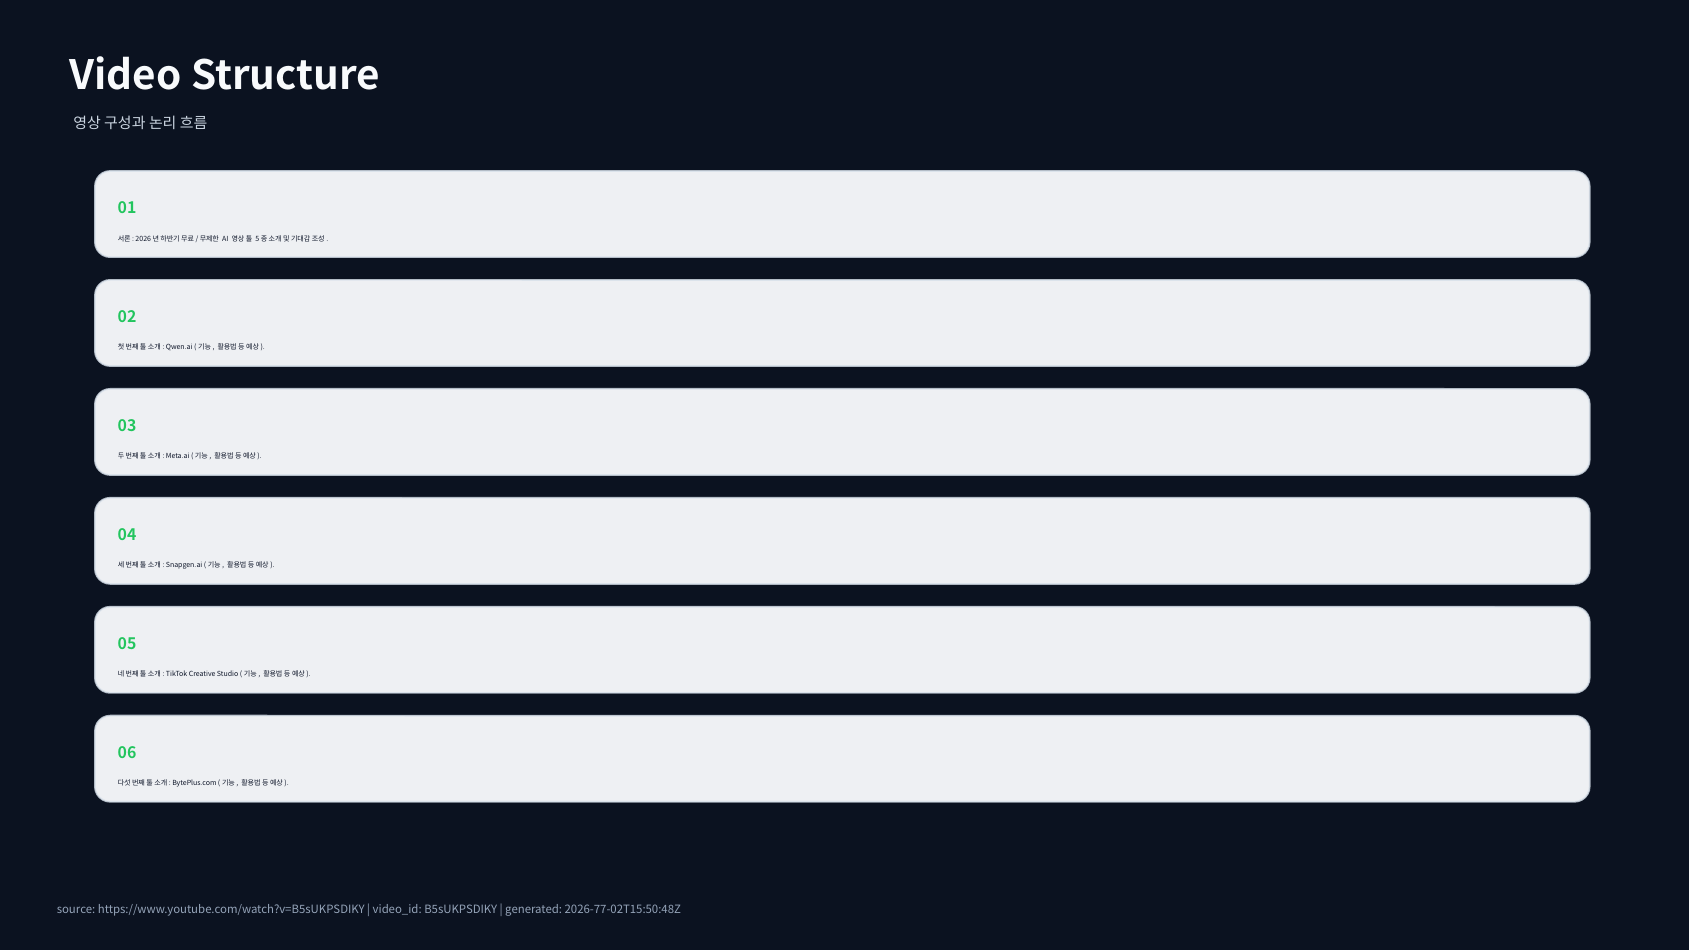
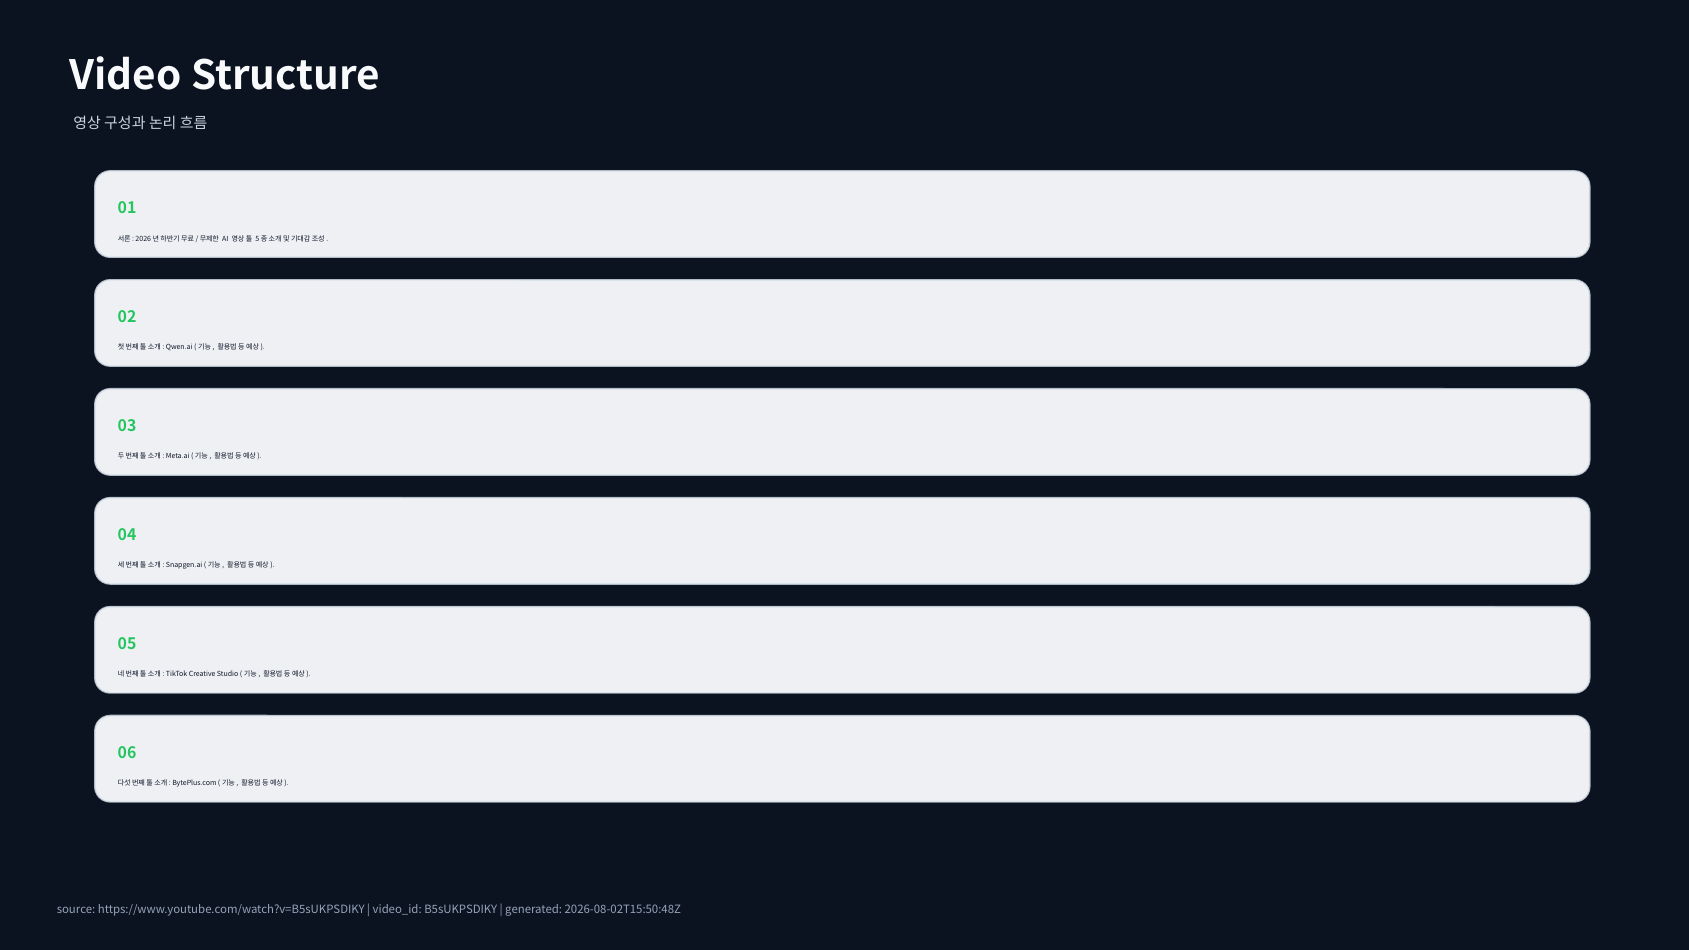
2026-77-02T15:50:48Z: 2026-77-02T15:50:48Z -> 2026-08-02T15:50:48Z (623, 910)
